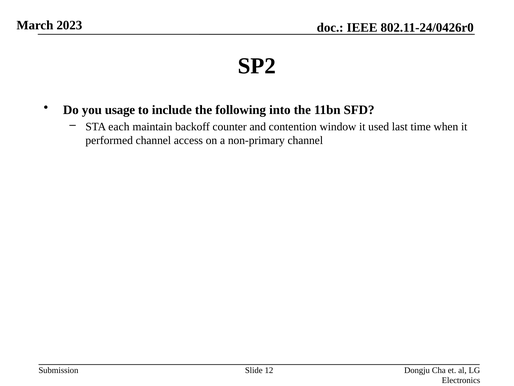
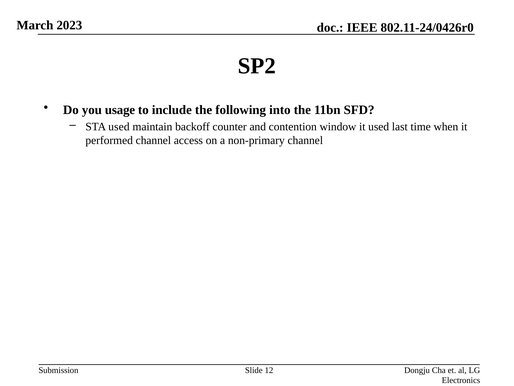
STA each: each -> used (119, 126)
